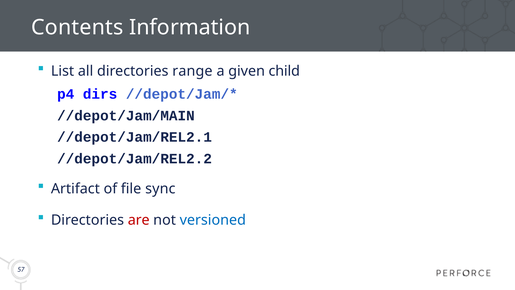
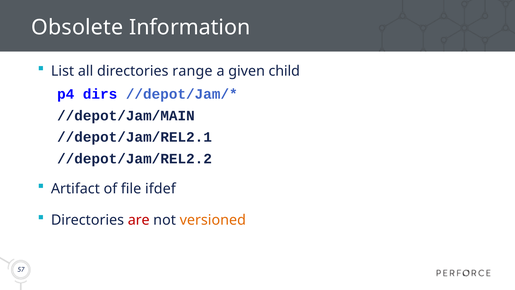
Contents: Contents -> Obsolete (77, 27)
sync: sync -> ifdef (160, 189)
versioned colour: blue -> orange (213, 220)
